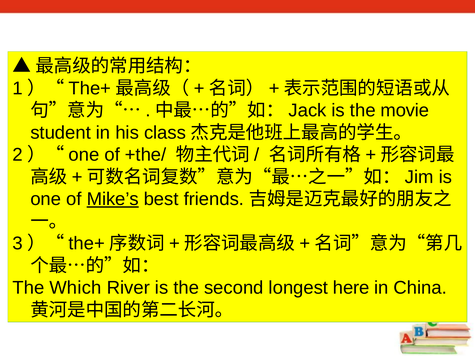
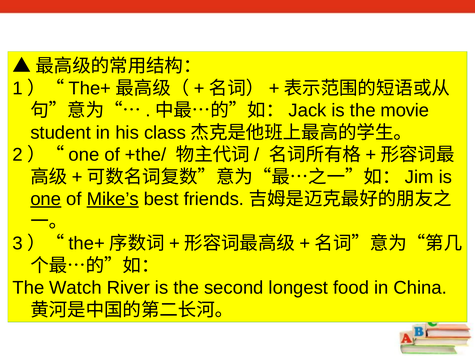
one underline: none -> present (46, 199)
Which: Which -> Watch (75, 288)
here: here -> food (351, 288)
